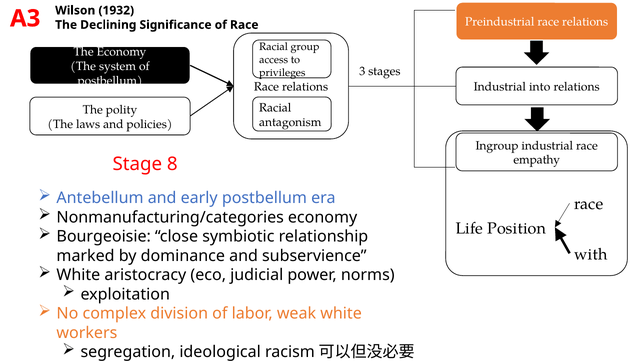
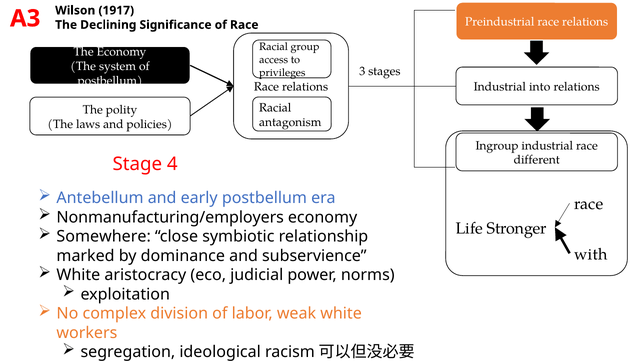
1932: 1932 -> 1917 (116, 10)
empathy: empathy -> different (537, 160)
8: 8 -> 4 (172, 164)
Nonmanufacturing/categories: Nonmanufacturing/categories -> Nonmanufacturing/employers (170, 217)
Position: Position -> Stronger (517, 229)
Bourgeoisie: Bourgeoisie -> Somewhere (104, 237)
